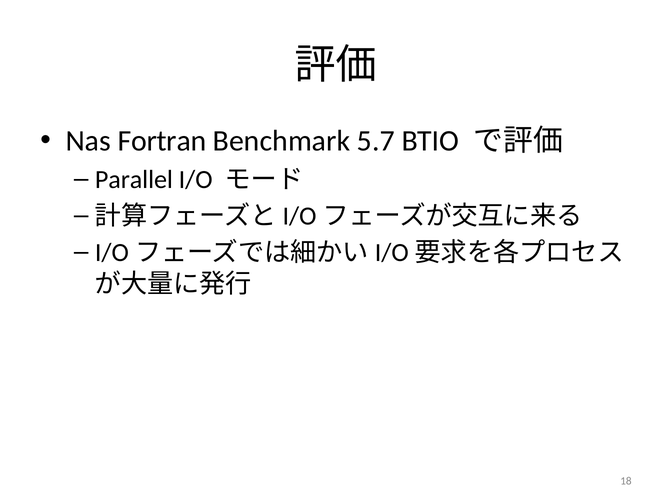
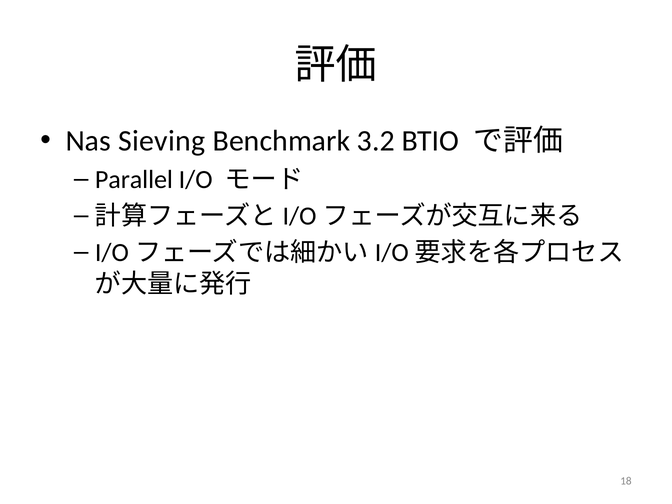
Fortran: Fortran -> Sieving (162, 141)
5.7: 5.7 -> 3.2 (376, 141)
